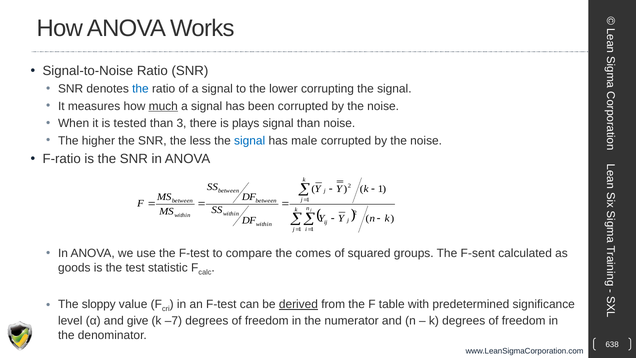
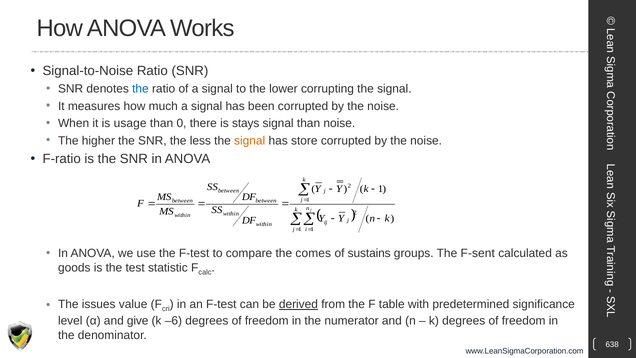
much underline: present -> none (163, 106)
tested: tested -> usage (130, 123)
3: 3 -> 0 (181, 123)
plays: plays -> stays (246, 123)
signal colour: blue -> orange (250, 140)
male: male -> store (304, 140)
squared: squared -> sustains (369, 253)
sloppy: sloppy -> issues (99, 304)
–7: –7 -> –6 (173, 321)
